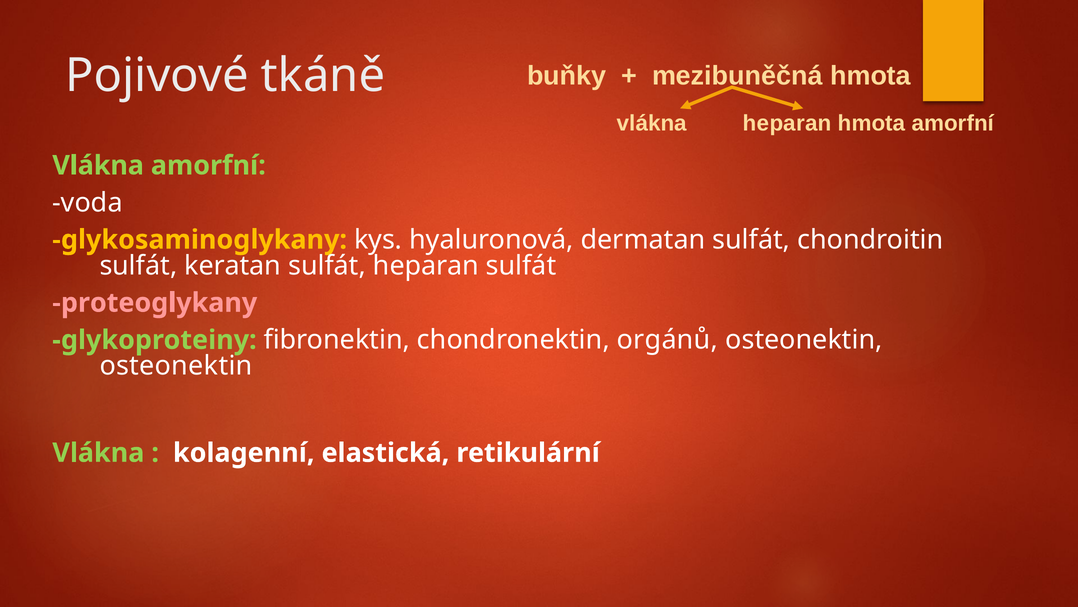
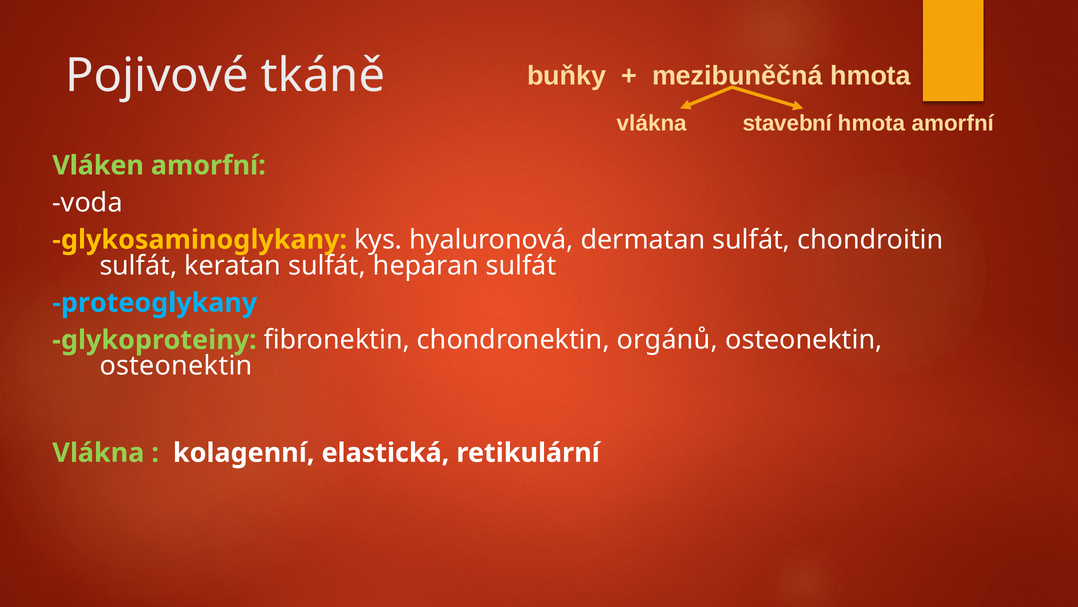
vlákna heparan: heparan -> stavební (787, 123)
Vlákna: Vlákna -> Vláken (98, 165)
proteoglykany colour: pink -> light blue (155, 303)
